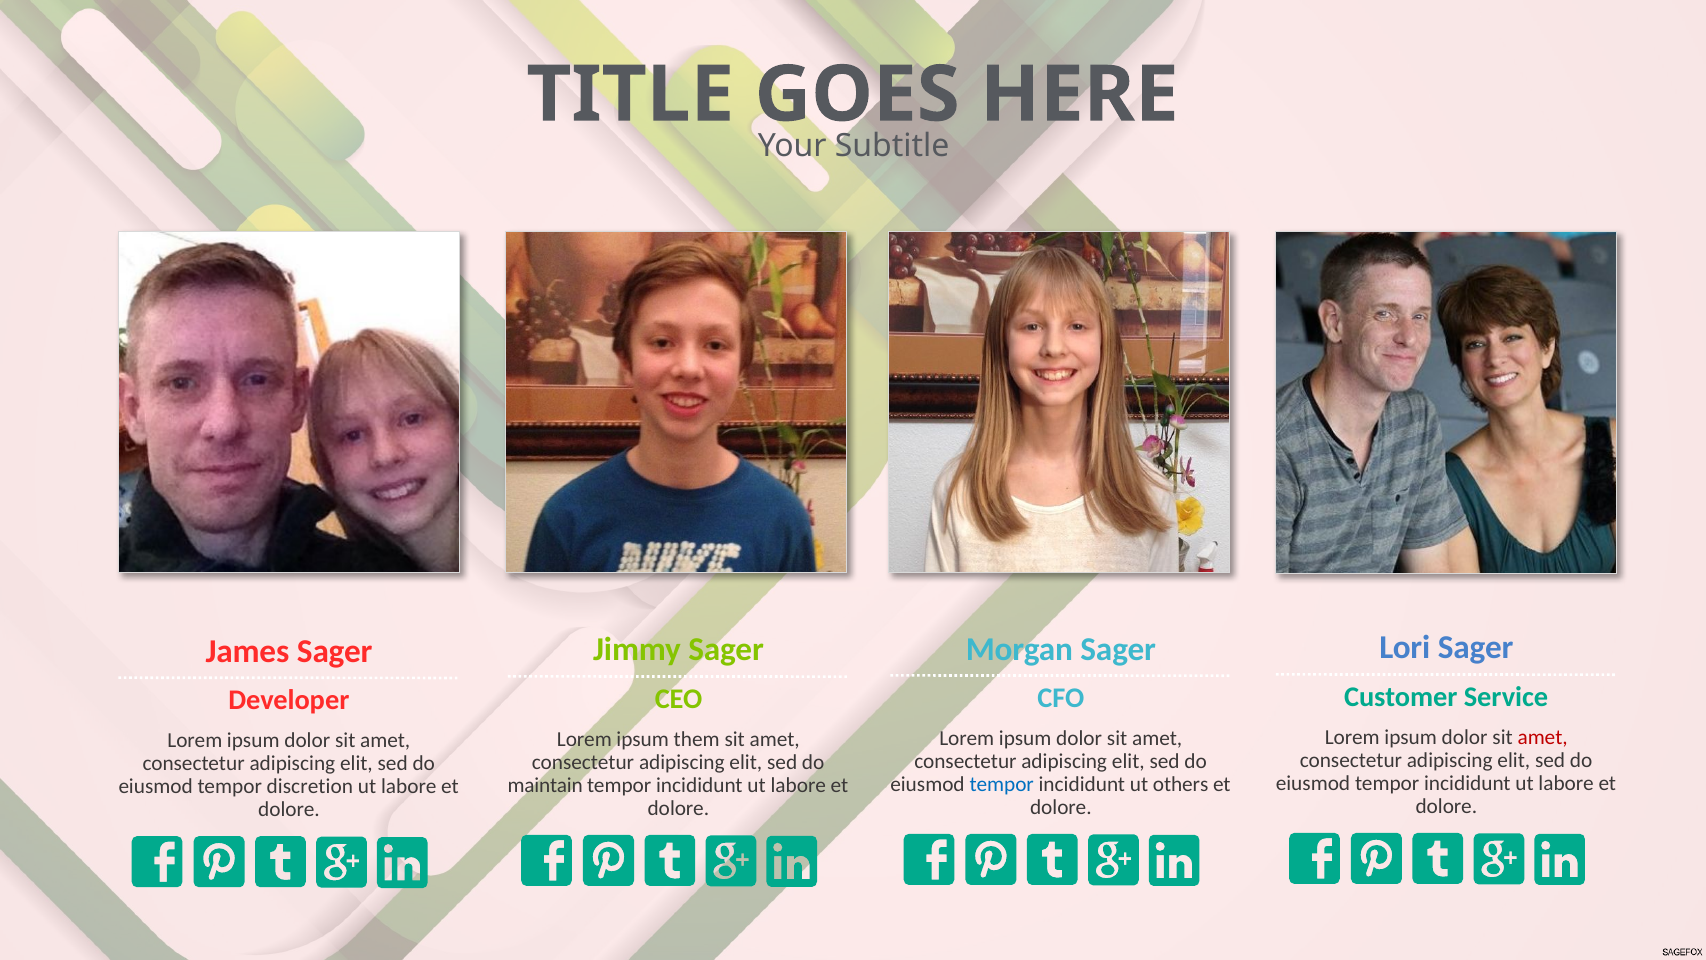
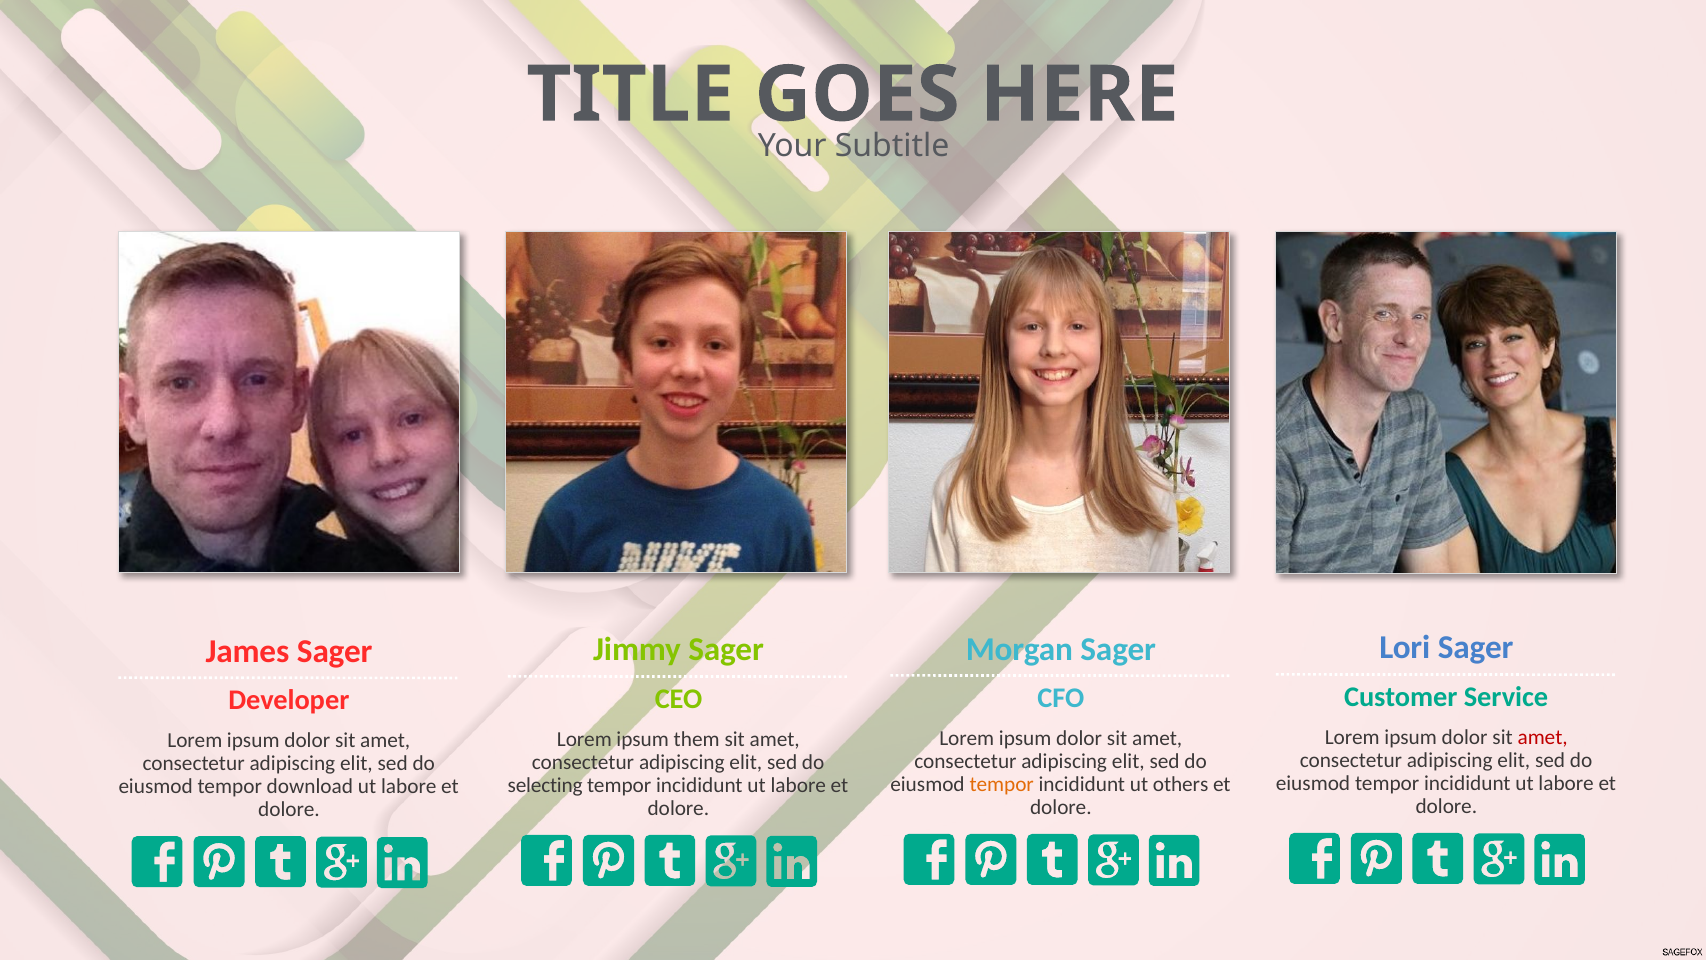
tempor colour: blue -> orange (1002, 784)
maintain: maintain -> selecting (545, 785)
discretion: discretion -> download (310, 786)
